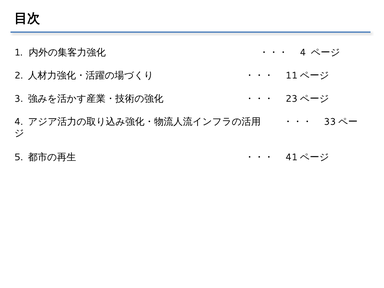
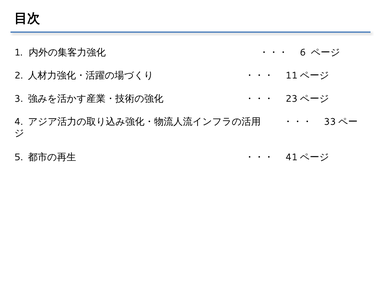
4: 4 -> 6 (303, 53)
